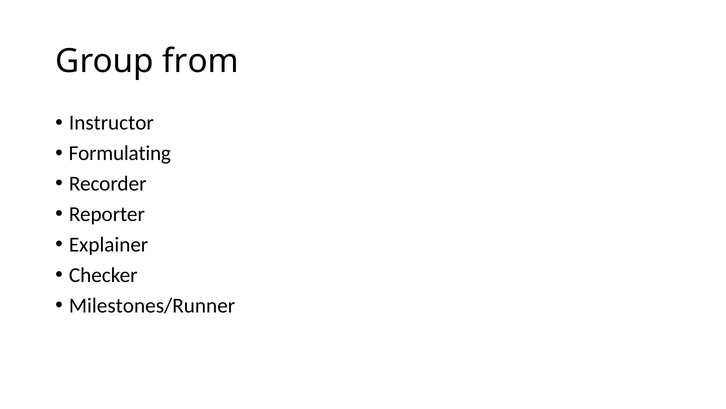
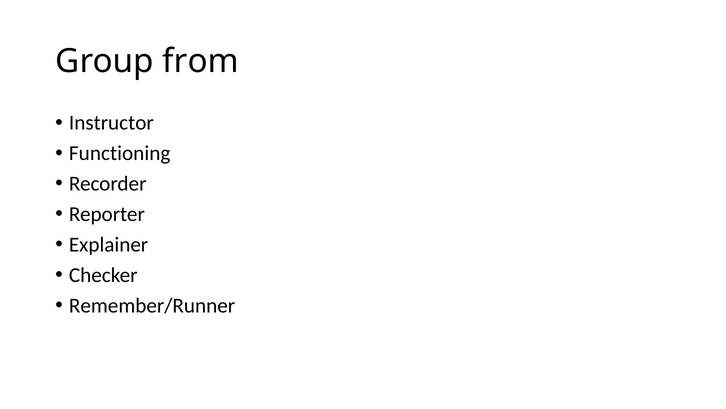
Formulating: Formulating -> Functioning (120, 153)
Milestones/Runner: Milestones/Runner -> Remember/Runner (152, 305)
